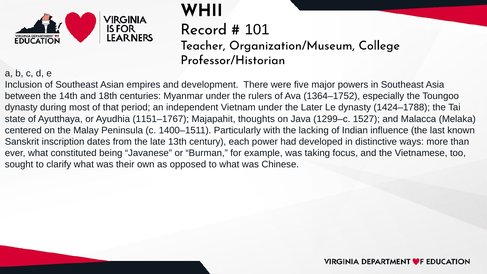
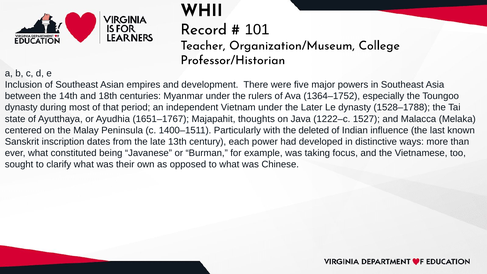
1424–1788: 1424–1788 -> 1528–1788 (402, 107)
1151–1767: 1151–1767 -> 1651–1767 (161, 119)
1299–c: 1299–c -> 1222–c (332, 119)
lacking: lacking -> deleted (314, 130)
